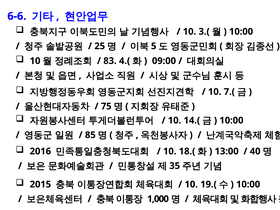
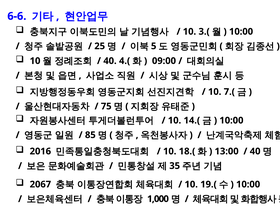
83: 83 -> 40 (110, 61)
2015: 2015 -> 2067 (40, 184)
